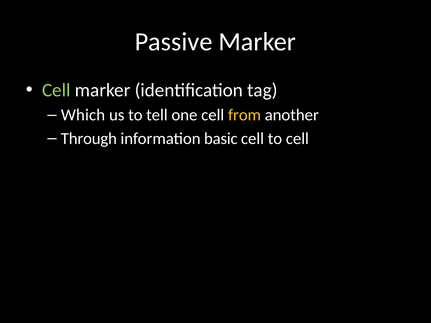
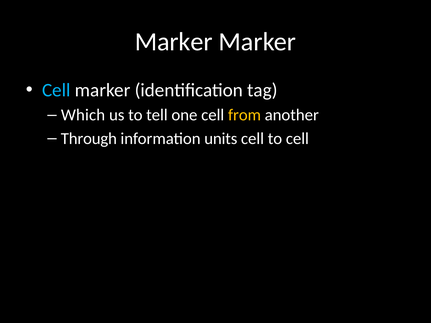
Passive: Passive -> Marker (174, 42)
Cell colour: light green -> light blue (56, 90)
basic: basic -> units (221, 139)
